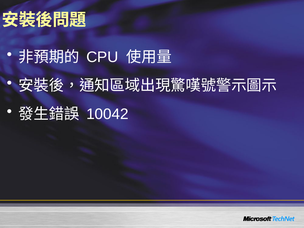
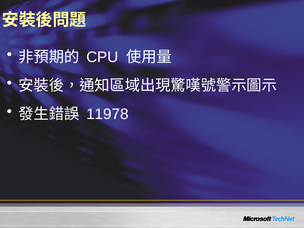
10042: 10042 -> 11978 (107, 114)
